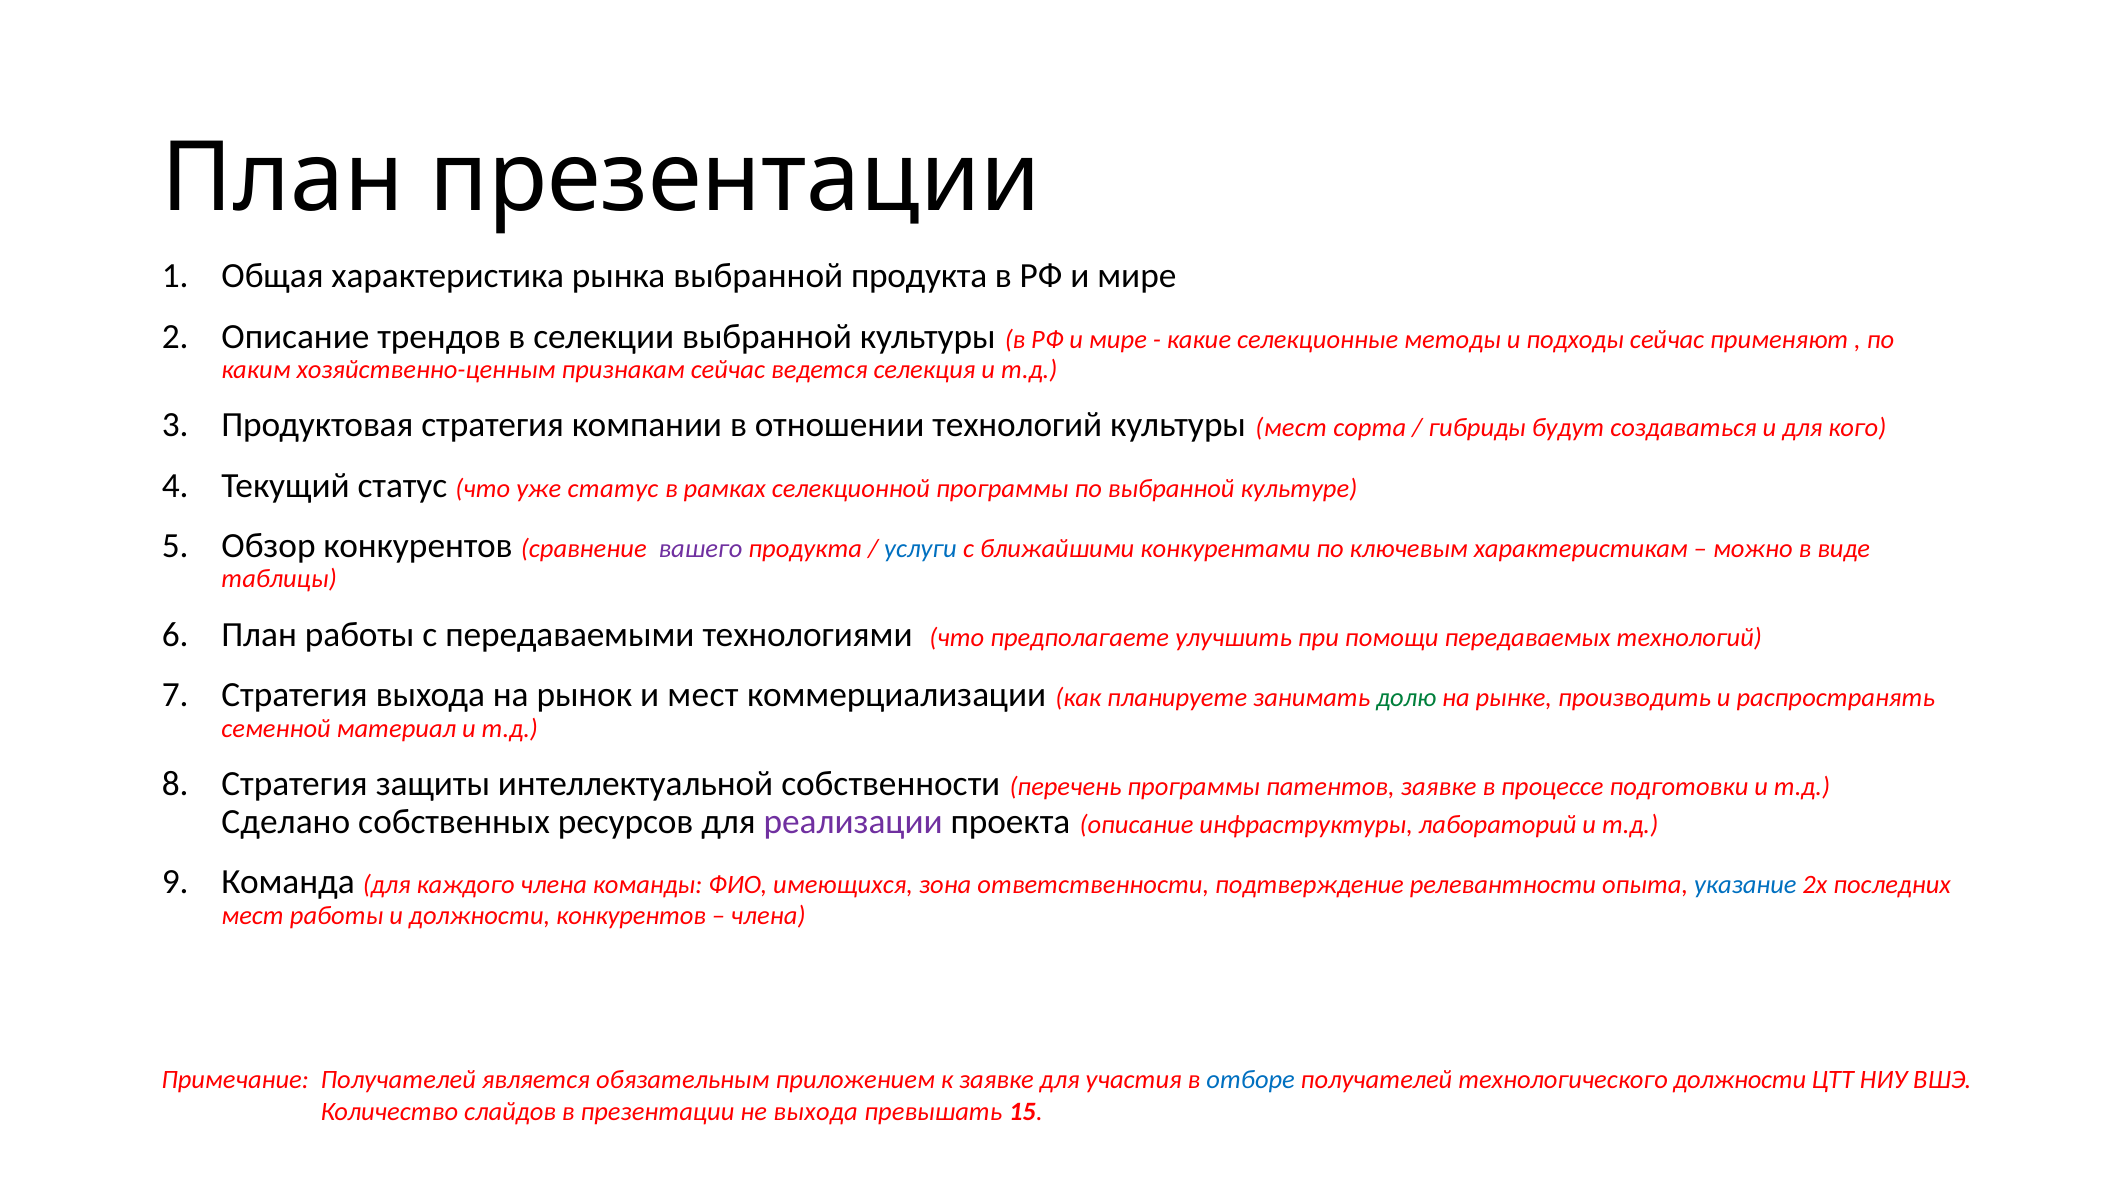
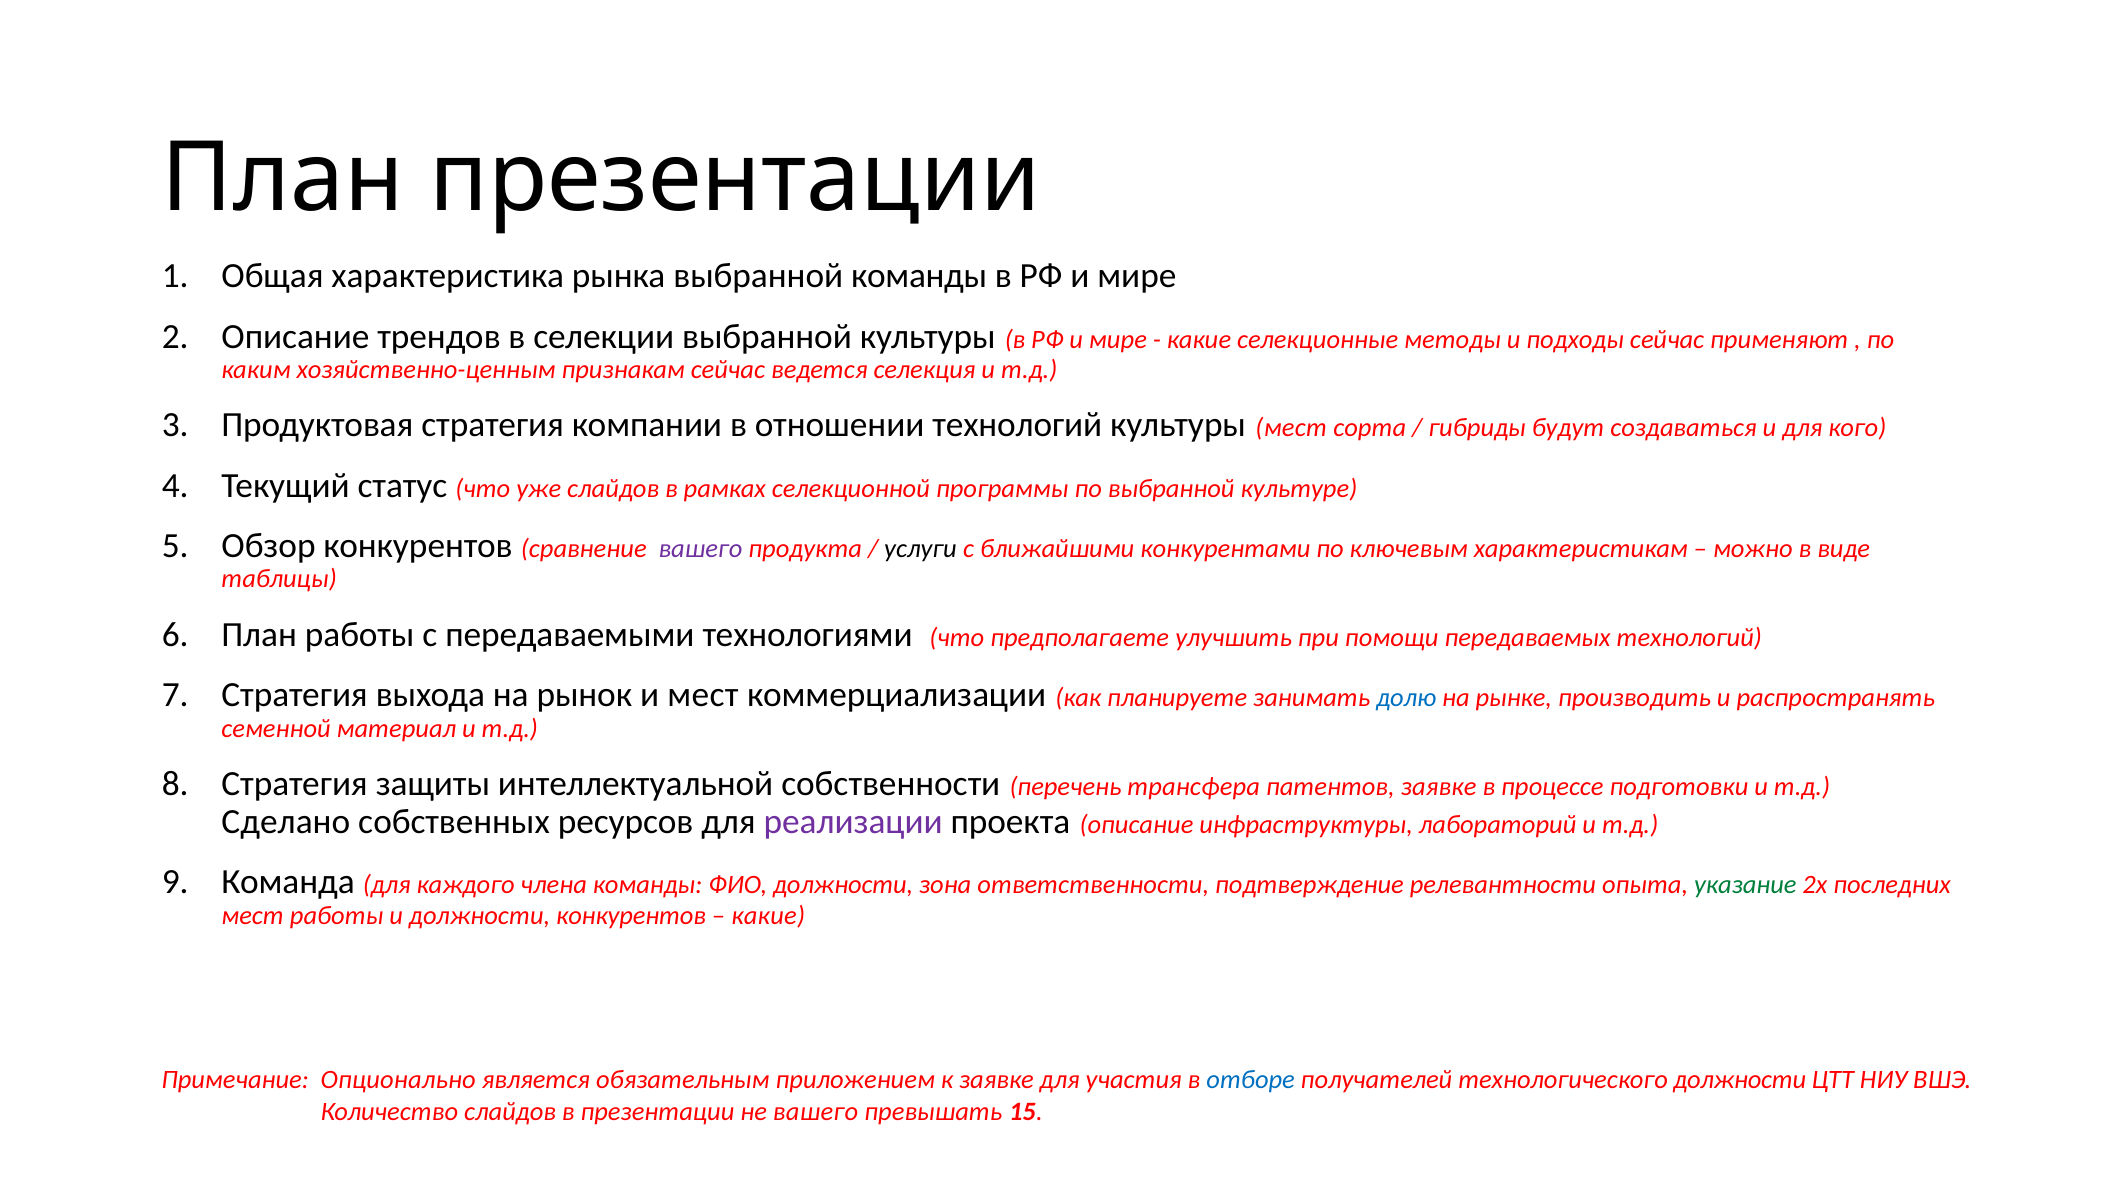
выбранной продукта: продукта -> команды (919, 276)
уже статус: статус -> слайдов (613, 489)
услуги colour: blue -> black (921, 549)
долю colour: green -> blue (1406, 698)
перечень программы: программы -> трансфера (1194, 787)
ФИО имеющихся: имеющихся -> должности (843, 885)
указание colour: blue -> green (1745, 885)
члена: члена -> какие (768, 916)
Примечание Получателей: Получателей -> Опционально (398, 1080)
не выхода: выхода -> вашего (816, 1112)
